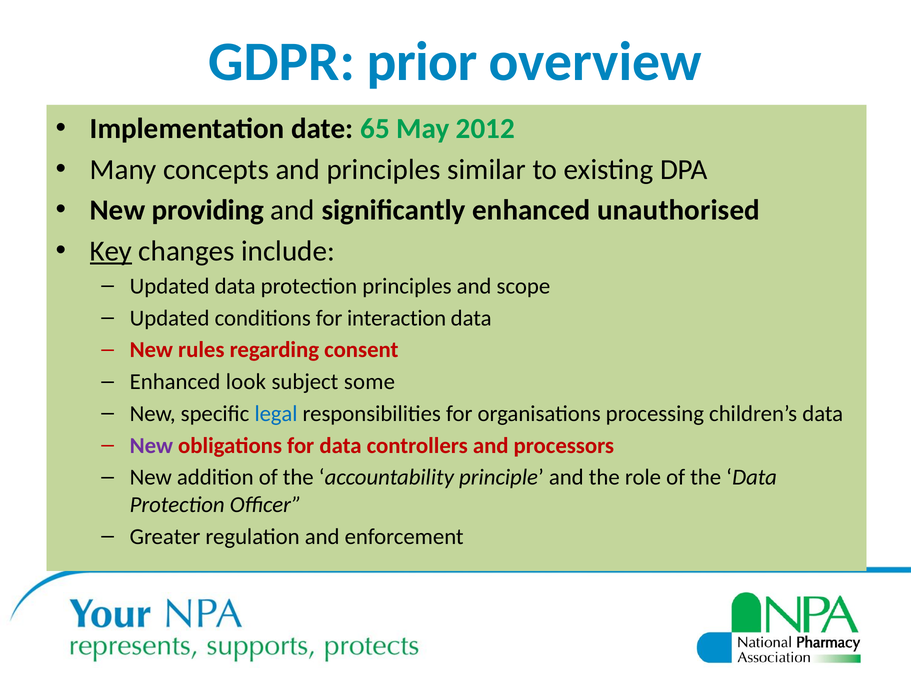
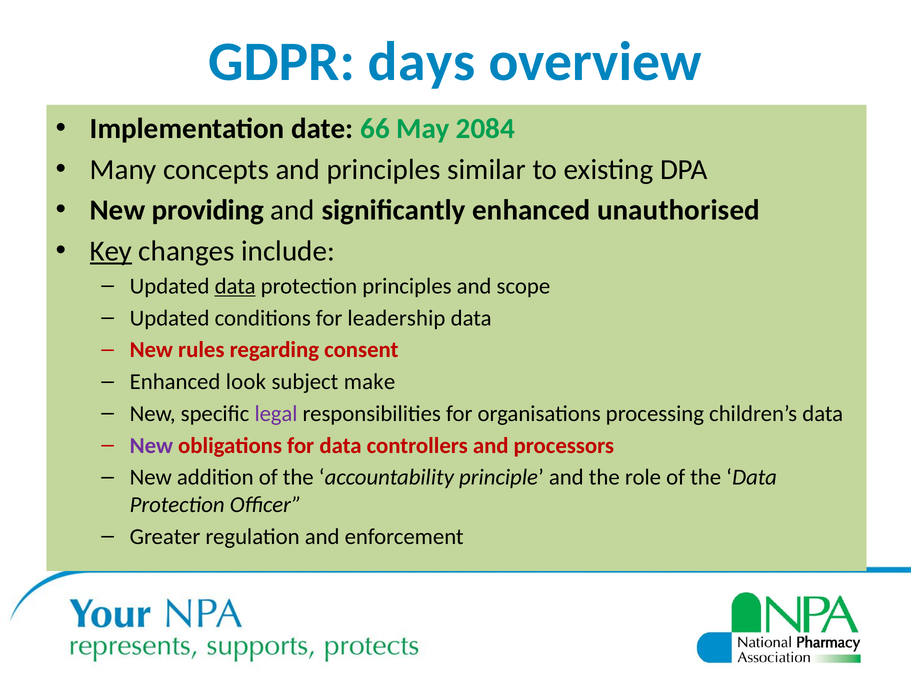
prior: prior -> days (422, 62)
65: 65 -> 66 (375, 129)
2012: 2012 -> 2084 (485, 129)
data underline: none -> present (235, 286)
interaction: interaction -> leadership (396, 318)
some: some -> make (369, 382)
legal colour: blue -> purple (276, 414)
